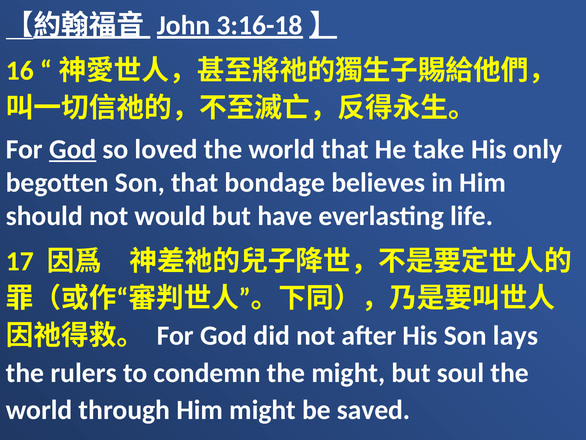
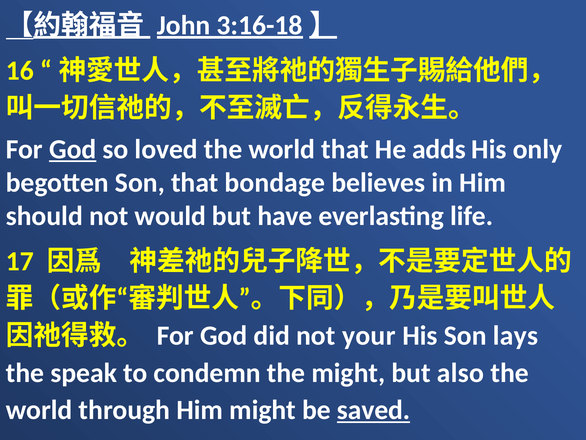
take: take -> adds (439, 149)
after: after -> your (369, 335)
rulers: rulers -> speak (84, 372)
soul: soul -> also (460, 372)
saved underline: none -> present (374, 410)
